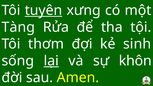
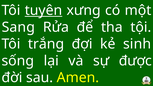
Tàng: Tàng -> Sang (18, 27)
thơm: thơm -> trắng (46, 44)
lại underline: present -> none (51, 61)
khôn: khôn -> được (135, 61)
